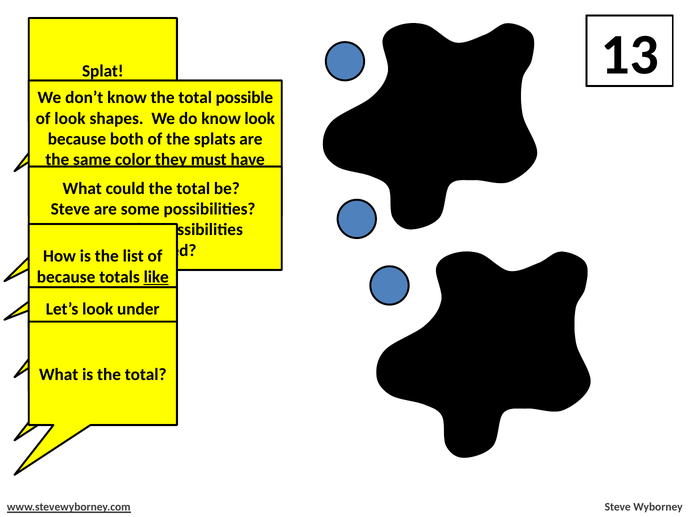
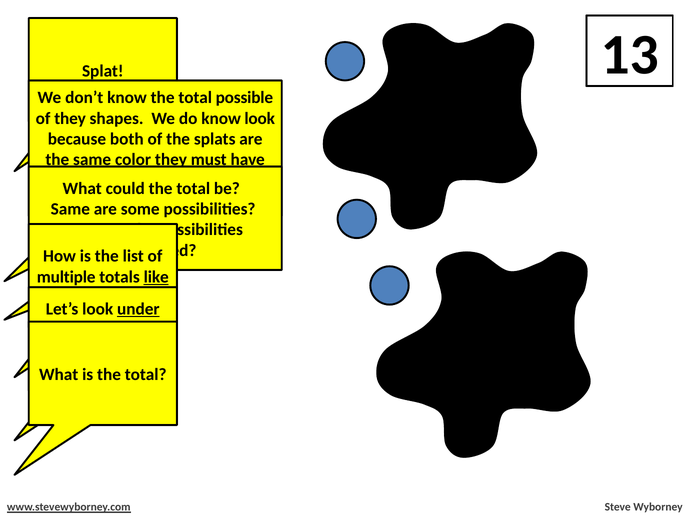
of look: look -> they (70, 118)
Steve: Steve -> Same (70, 209)
because: because -> multiple (66, 277)
under underline: none -> present (138, 309)
